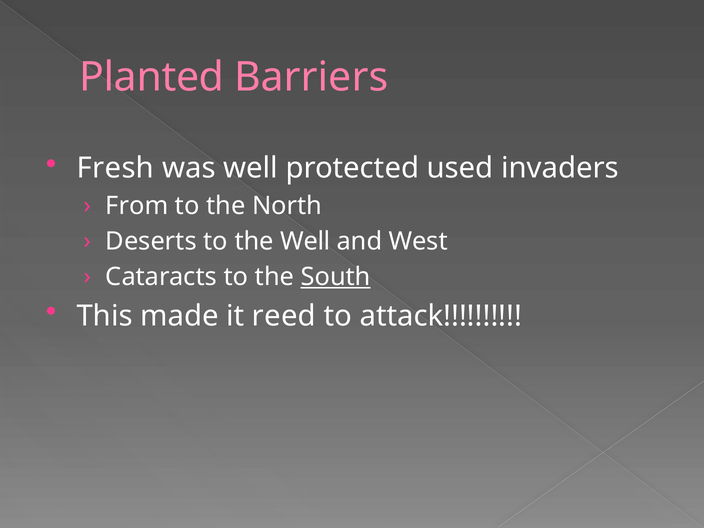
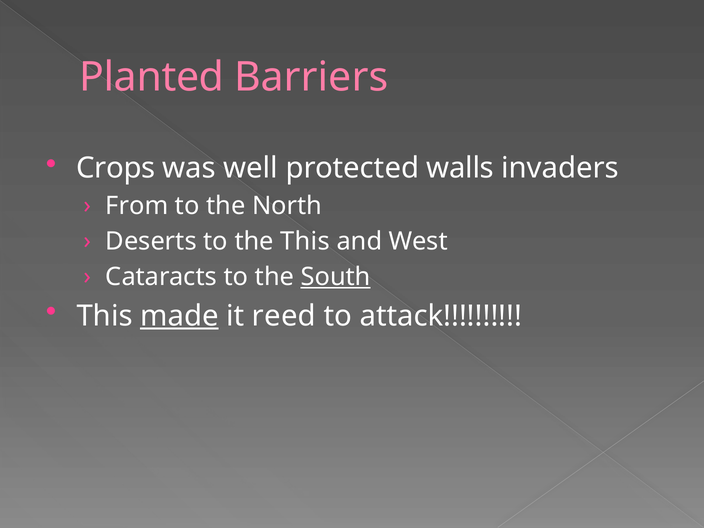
Fresh: Fresh -> Crops (116, 168)
used: used -> walls (460, 168)
the Well: Well -> This (305, 241)
made underline: none -> present (179, 316)
